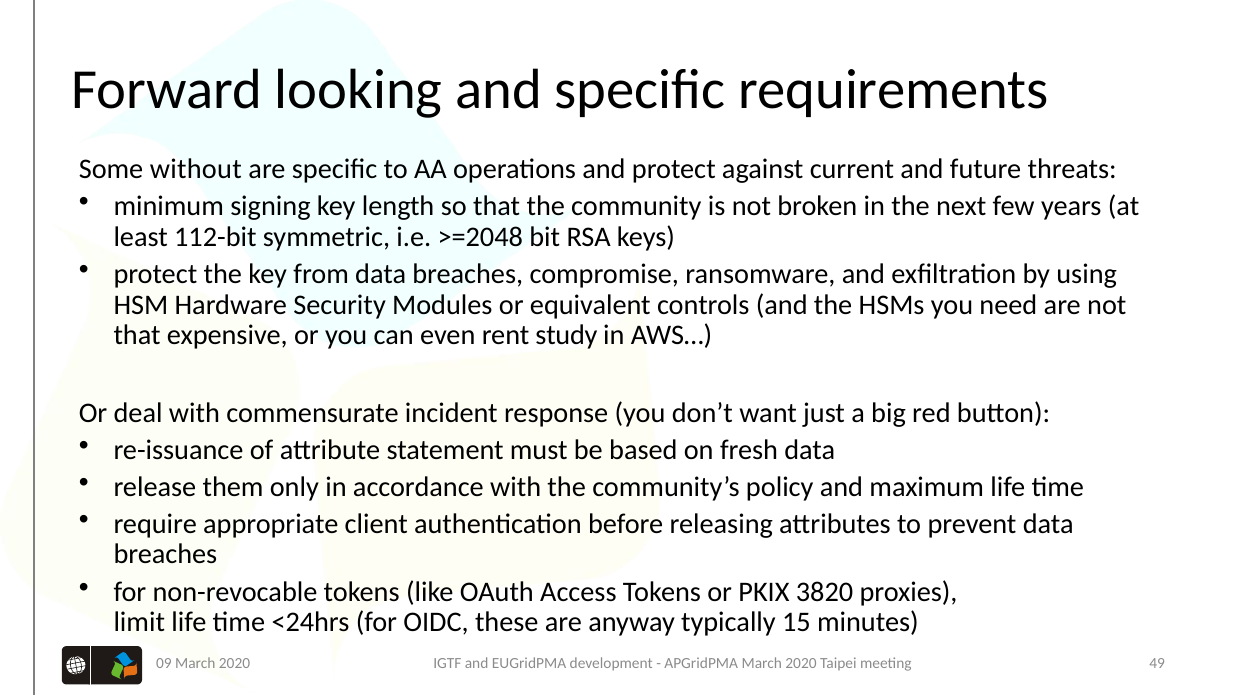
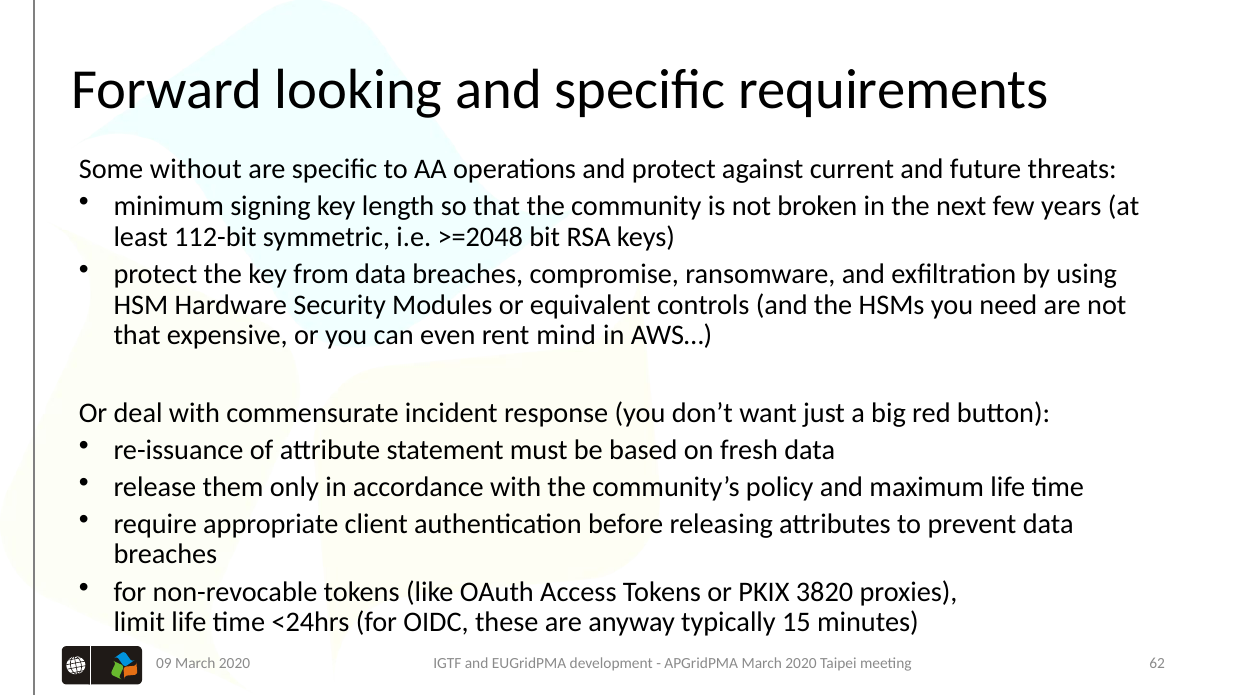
study: study -> mind (566, 335)
49: 49 -> 62 (1157, 664)
